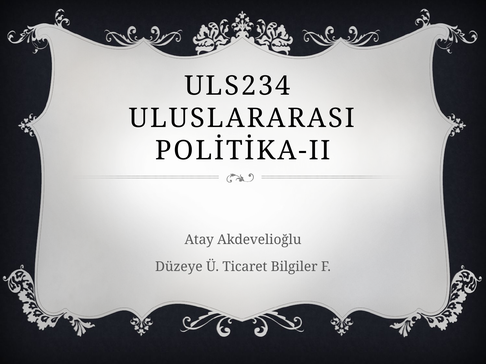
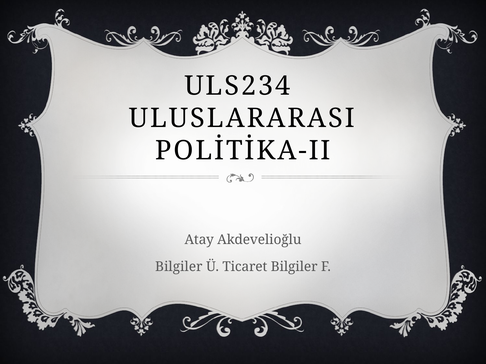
Düzeye: Düzeye -> Bilgiler (179, 267)
